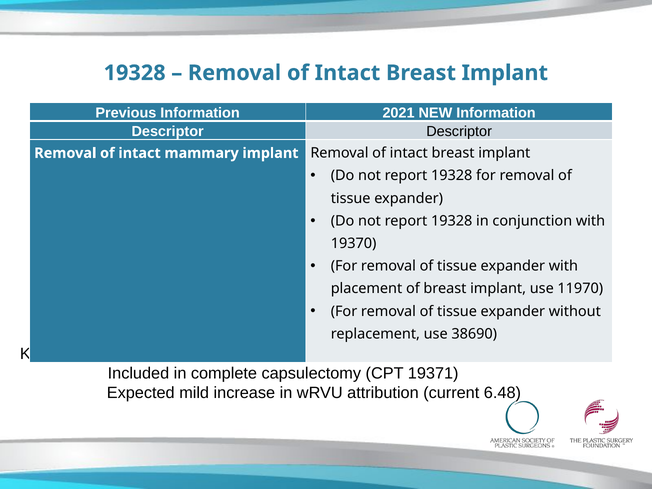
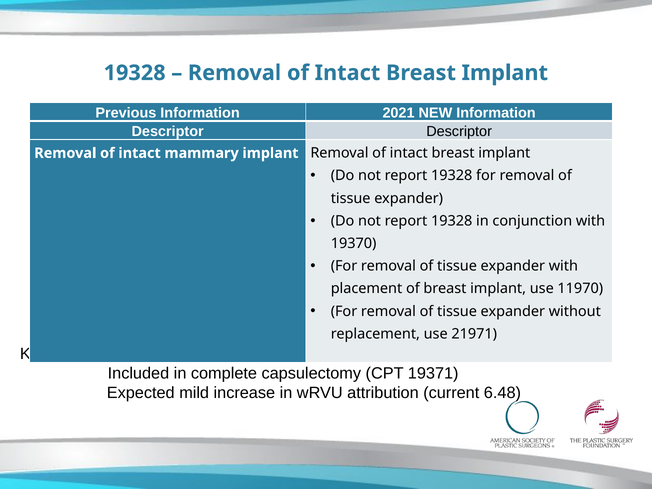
38690: 38690 -> 21971 (474, 334)
